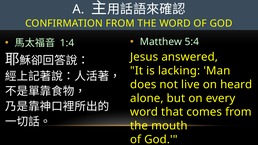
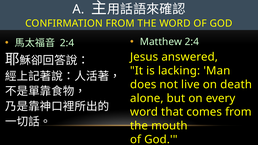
Matthew 5:4: 5:4 -> 2:4 (192, 42)
1:4: 1:4 -> 2:4 (67, 43)
heard: heard -> death (236, 85)
